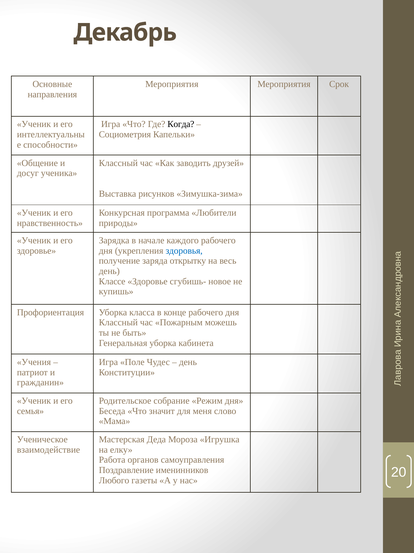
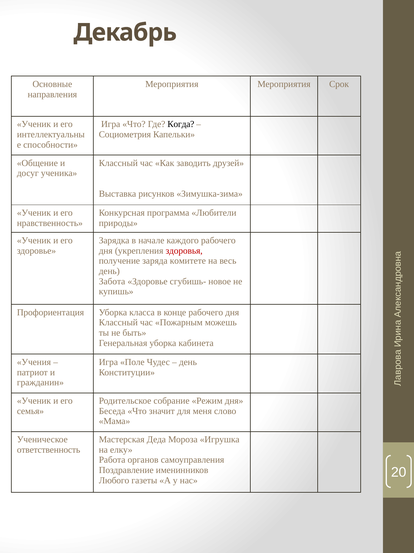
здоровья colour: blue -> red (184, 250)
открытку: открытку -> комитете (188, 260)
Классе: Классе -> Забота (112, 281)
взаимодействие: взаимодействие -> ответственность (49, 449)
